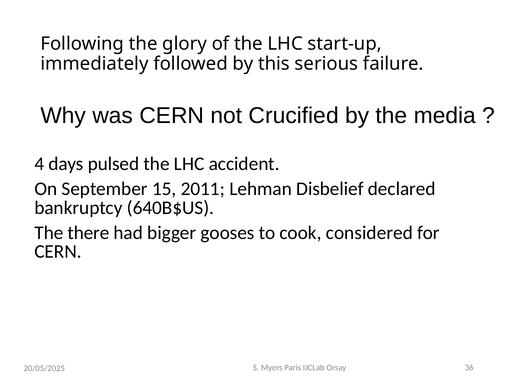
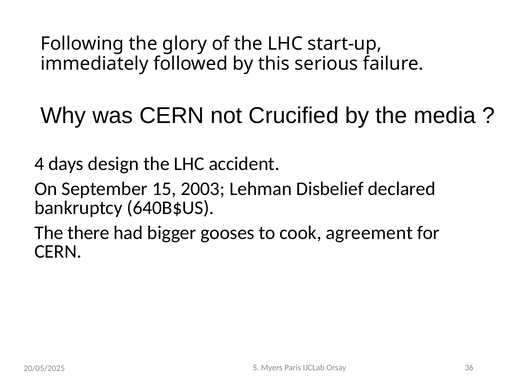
pulsed: pulsed -> design (113, 164)
2011: 2011 -> 2003 (203, 189)
considered: considered -> agreement (369, 233)
